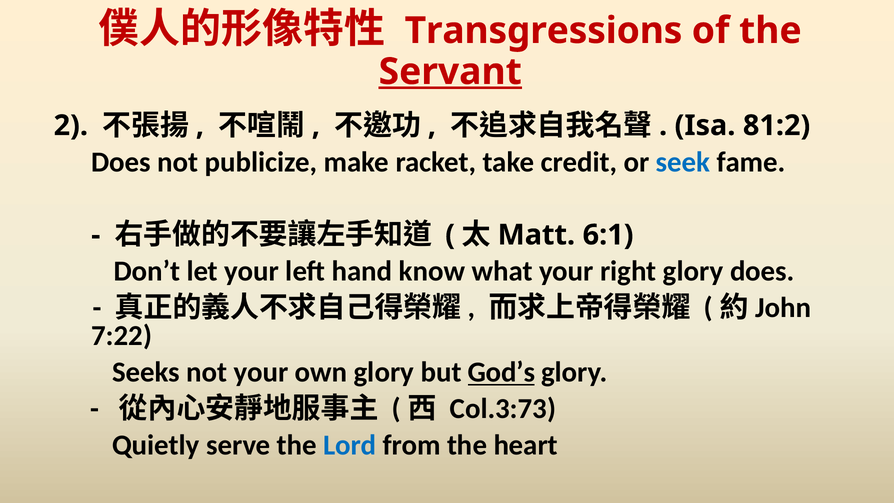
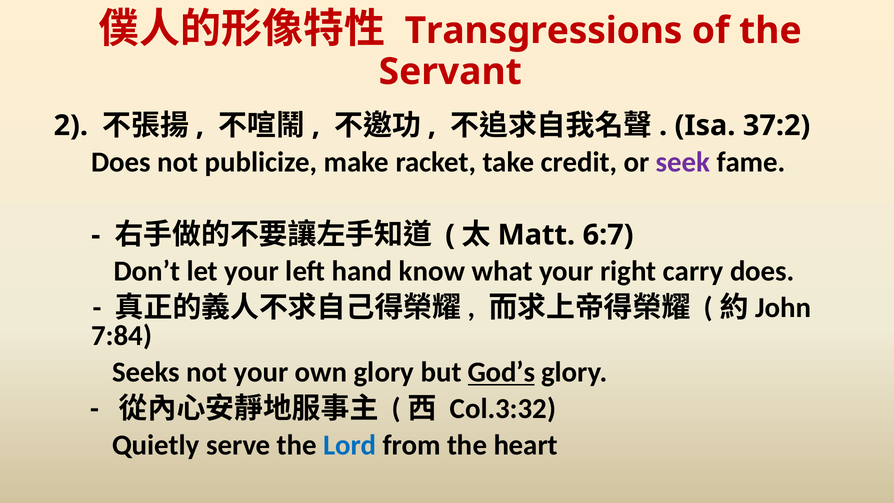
Servant underline: present -> none (450, 72)
81:2: 81:2 -> 37:2 (777, 125)
seek colour: blue -> purple (683, 162)
6:1: 6:1 -> 6:7 (608, 235)
right glory: glory -> carry (693, 271)
7:22: 7:22 -> 7:84 (122, 336)
Col.3:73: Col.3:73 -> Col.3:32 (503, 409)
